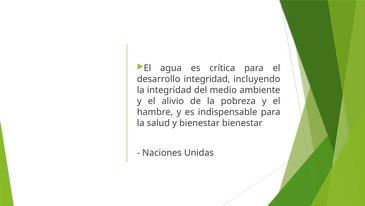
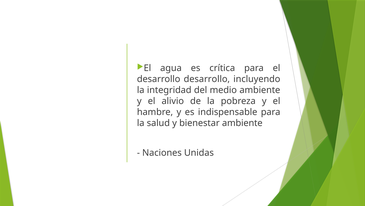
desarrollo integridad: integridad -> desarrollo (207, 79)
bienestar bienestar: bienestar -> ambiente (242, 123)
